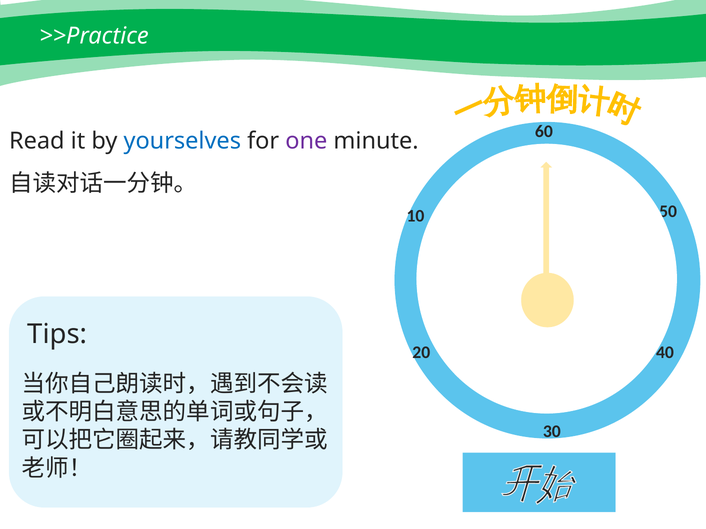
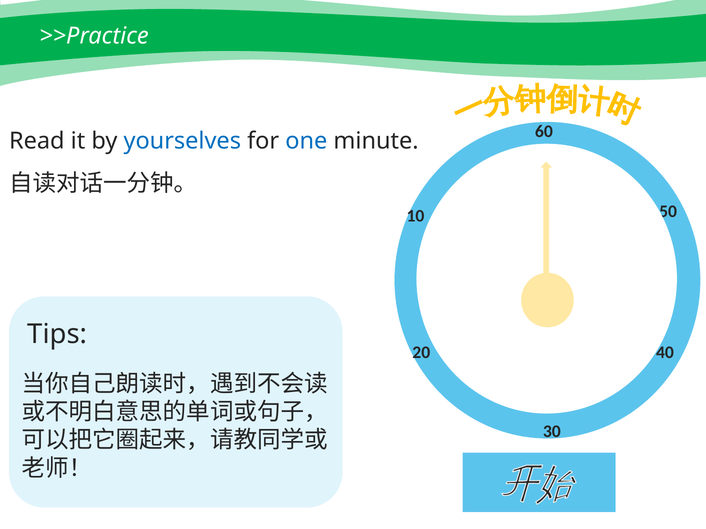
one colour: purple -> blue (306, 141)
